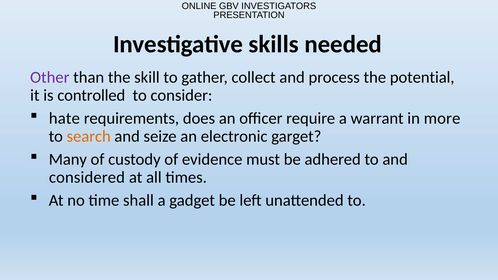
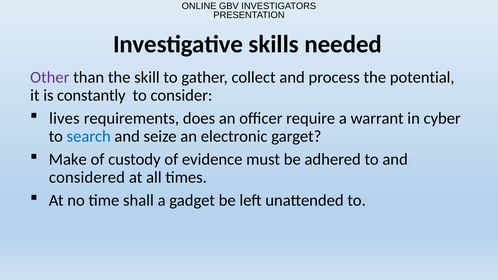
controlled: controlled -> constantly (91, 95)
hate: hate -> lives (64, 118)
more: more -> cyber (442, 118)
search colour: orange -> blue (89, 136)
Many: Many -> Make (68, 160)
